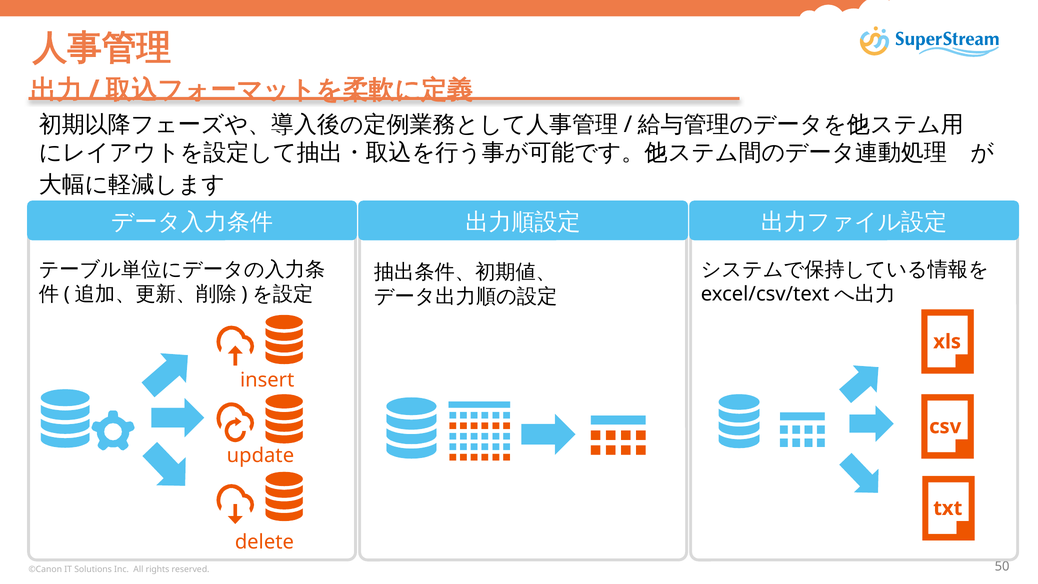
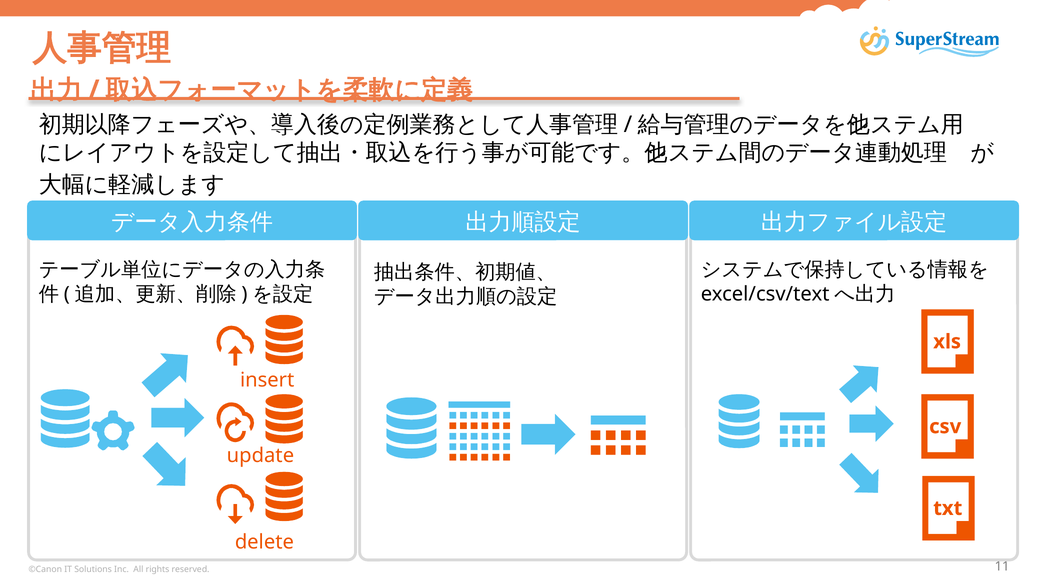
50: 50 -> 11 (1002, 566)
